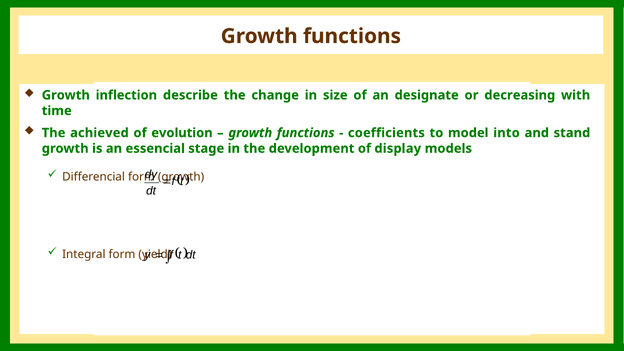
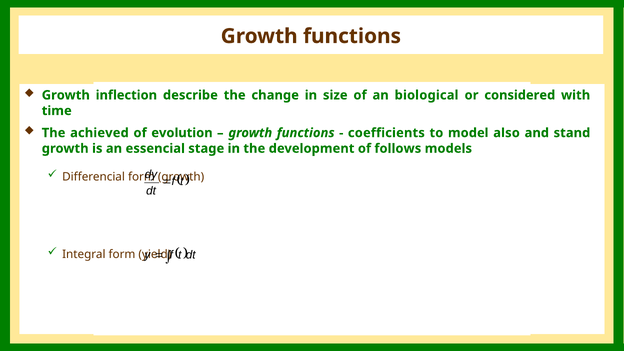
designate: designate -> biological (427, 95)
decreasing: decreasing -> considered (520, 95)
into: into -> also (507, 133)
display: display -> follows (398, 148)
